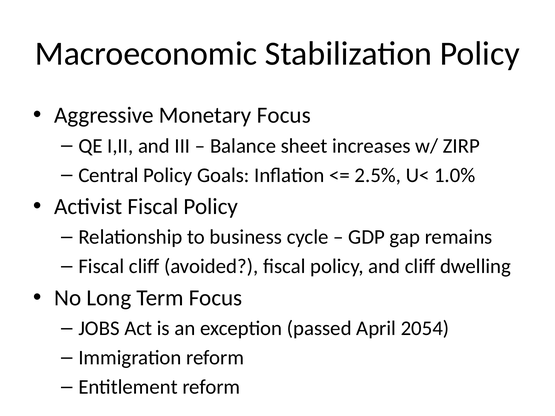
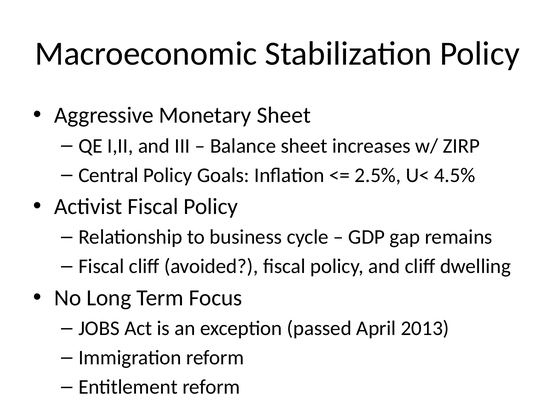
Monetary Focus: Focus -> Sheet (284, 115)
1.0%: 1.0% -> 4.5% (455, 175)
2054: 2054 -> 2013 (425, 329)
